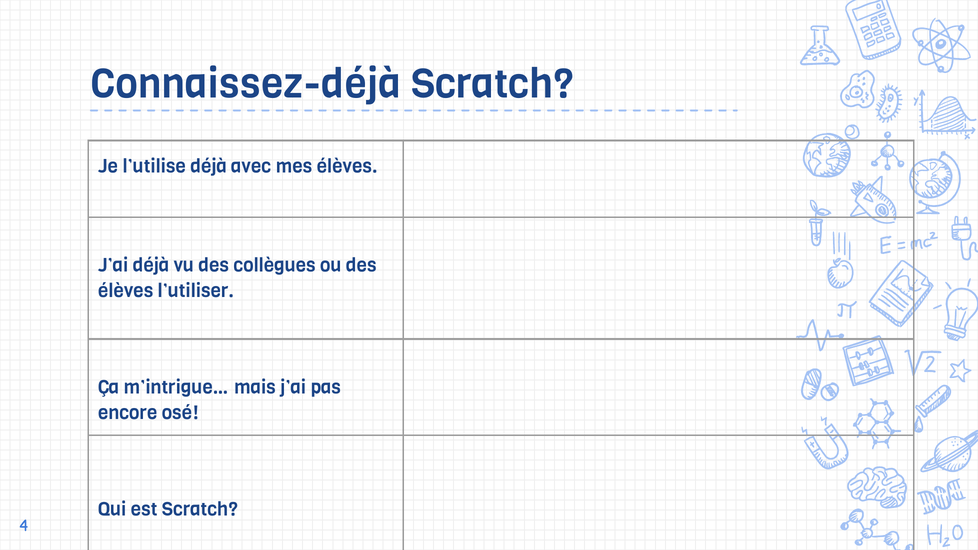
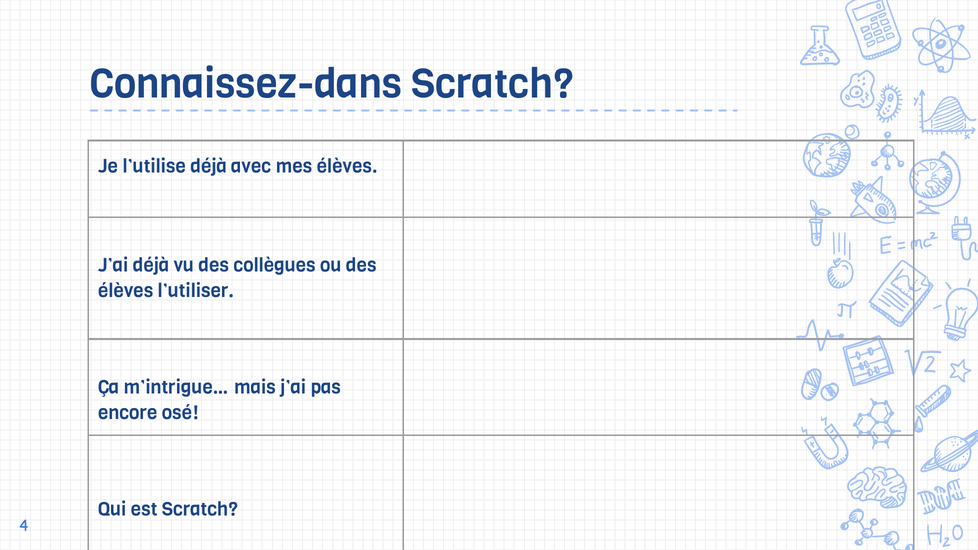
Connaissez-déjà: Connaissez-déjà -> Connaissez-dans (246, 84)
